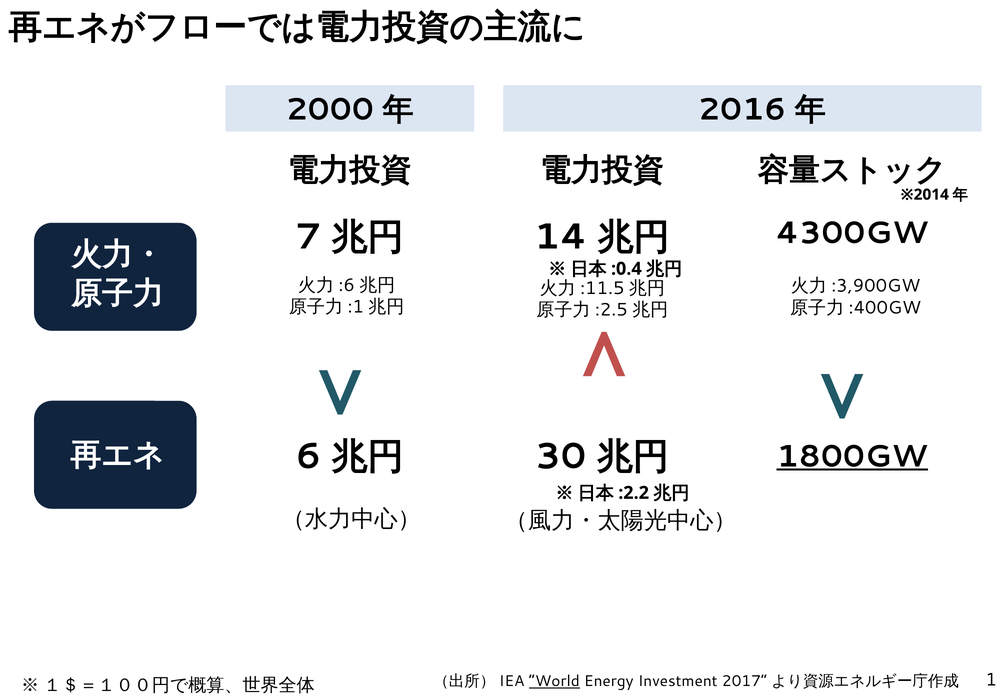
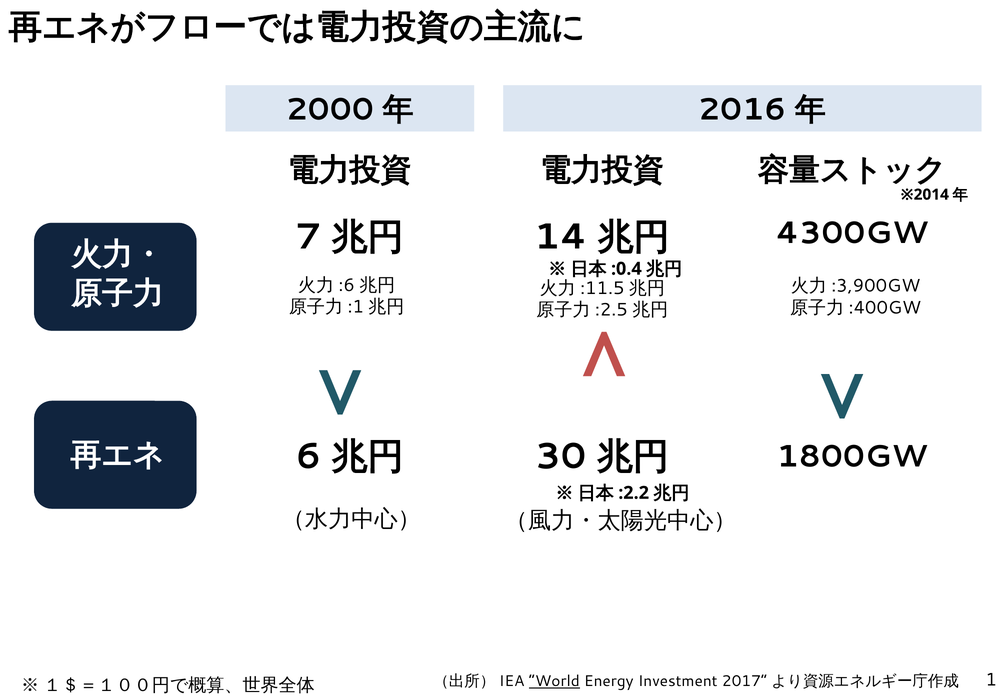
1800GW underline: present -> none (852, 456)
